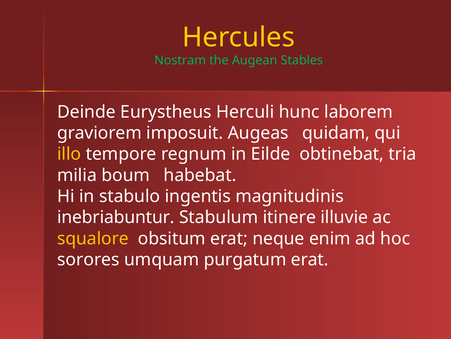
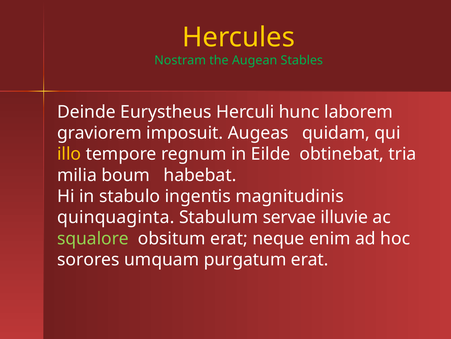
inebriabuntur: inebriabuntur -> quinquaginta (116, 217)
itinere: itinere -> servae (289, 217)
squalore colour: yellow -> light green (93, 238)
